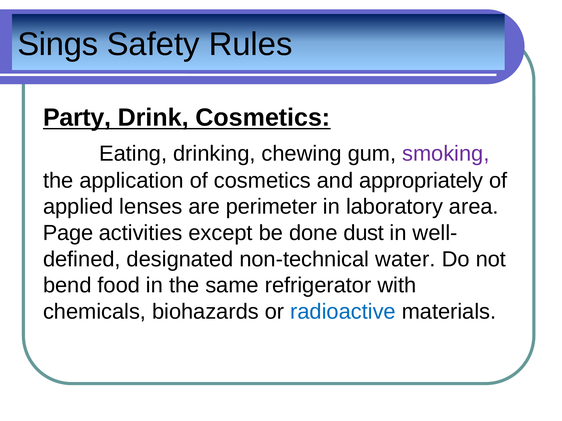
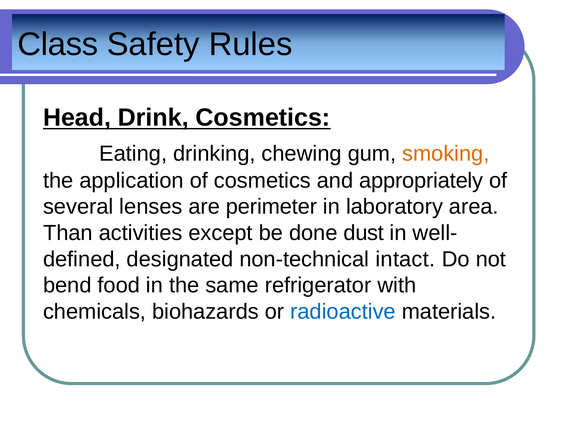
Sings: Sings -> Class (58, 44)
Party: Party -> Head (77, 118)
smoking colour: purple -> orange (446, 154)
applied: applied -> several (78, 207)
Page: Page -> Than (68, 233)
water: water -> intact (405, 259)
